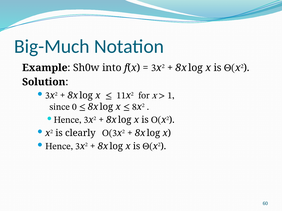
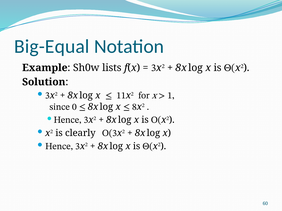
Big-Much: Big-Much -> Big-Equal (52, 47)
into: into -> lists (112, 68)
